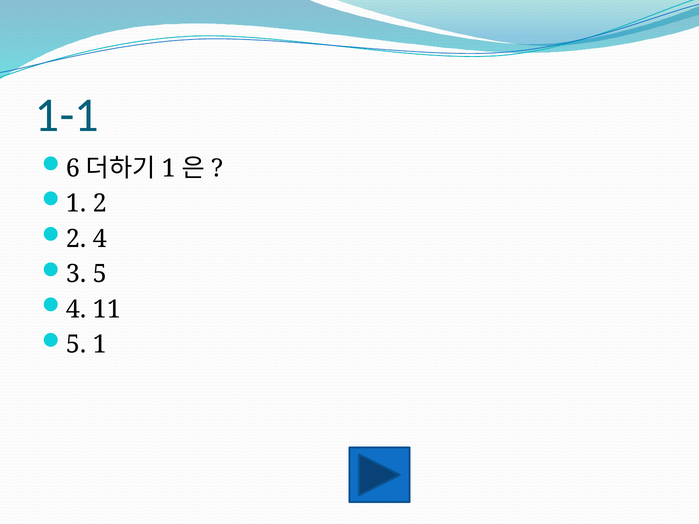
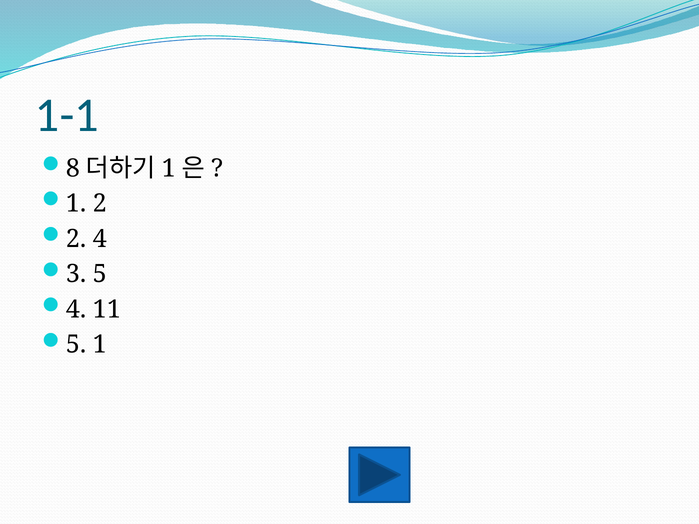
6: 6 -> 8 (73, 168)
